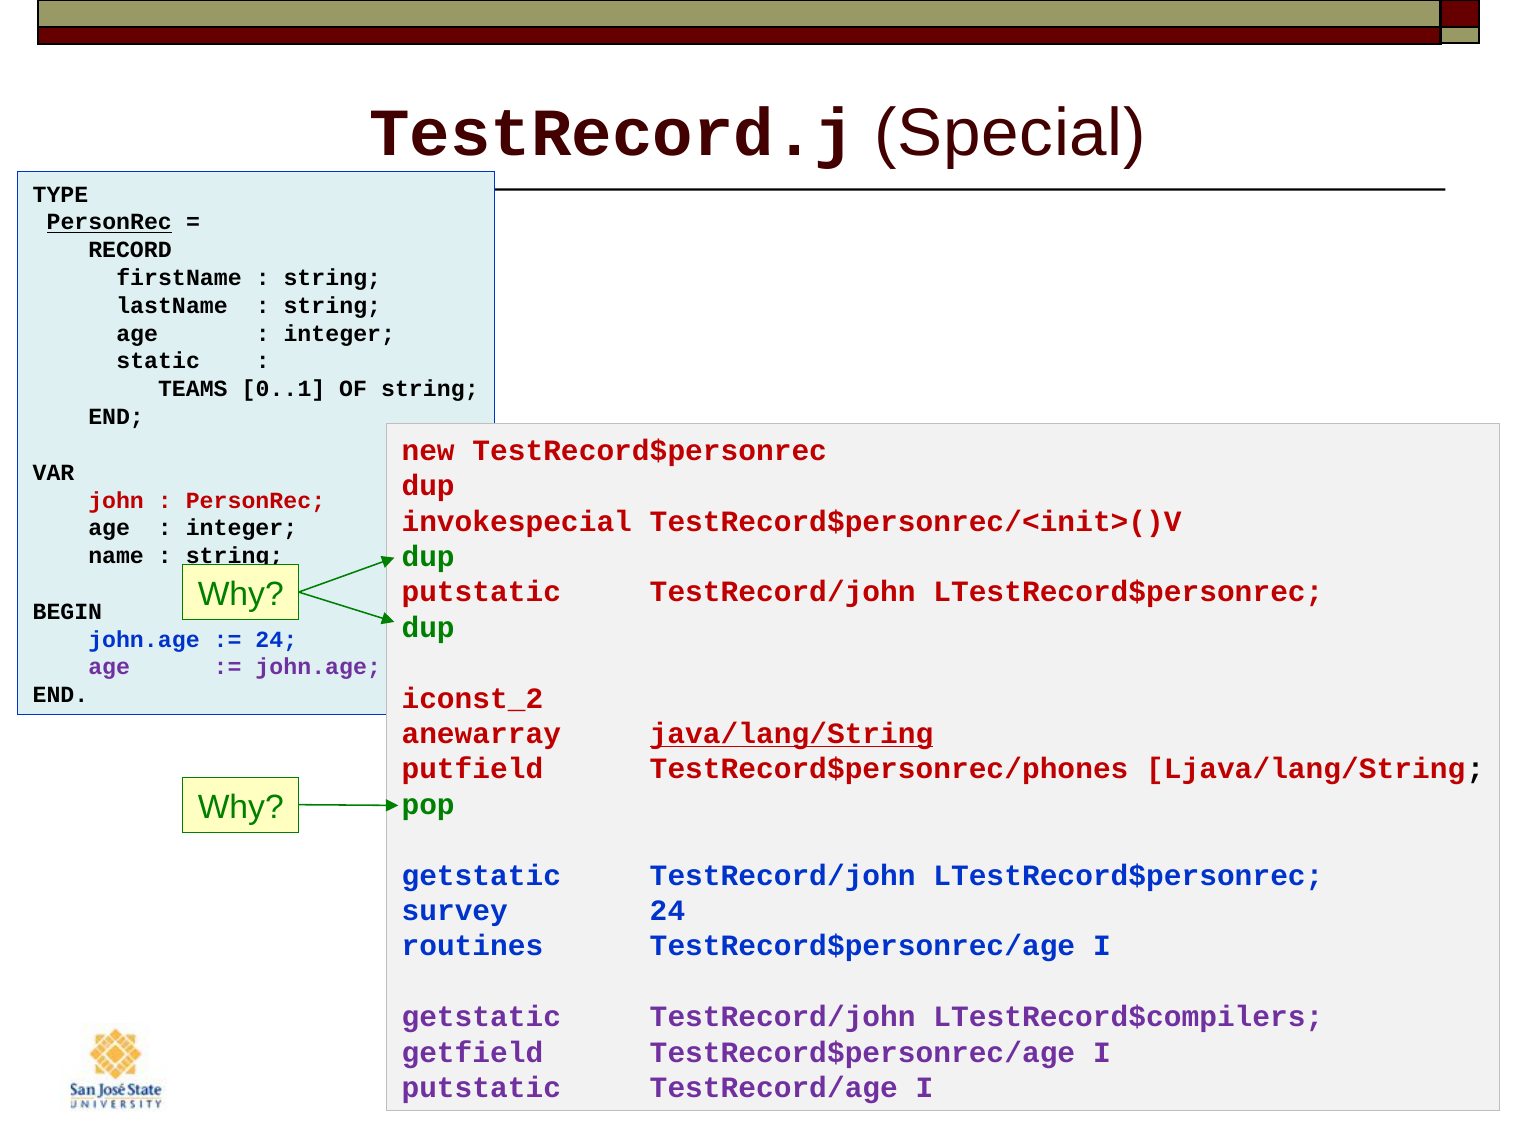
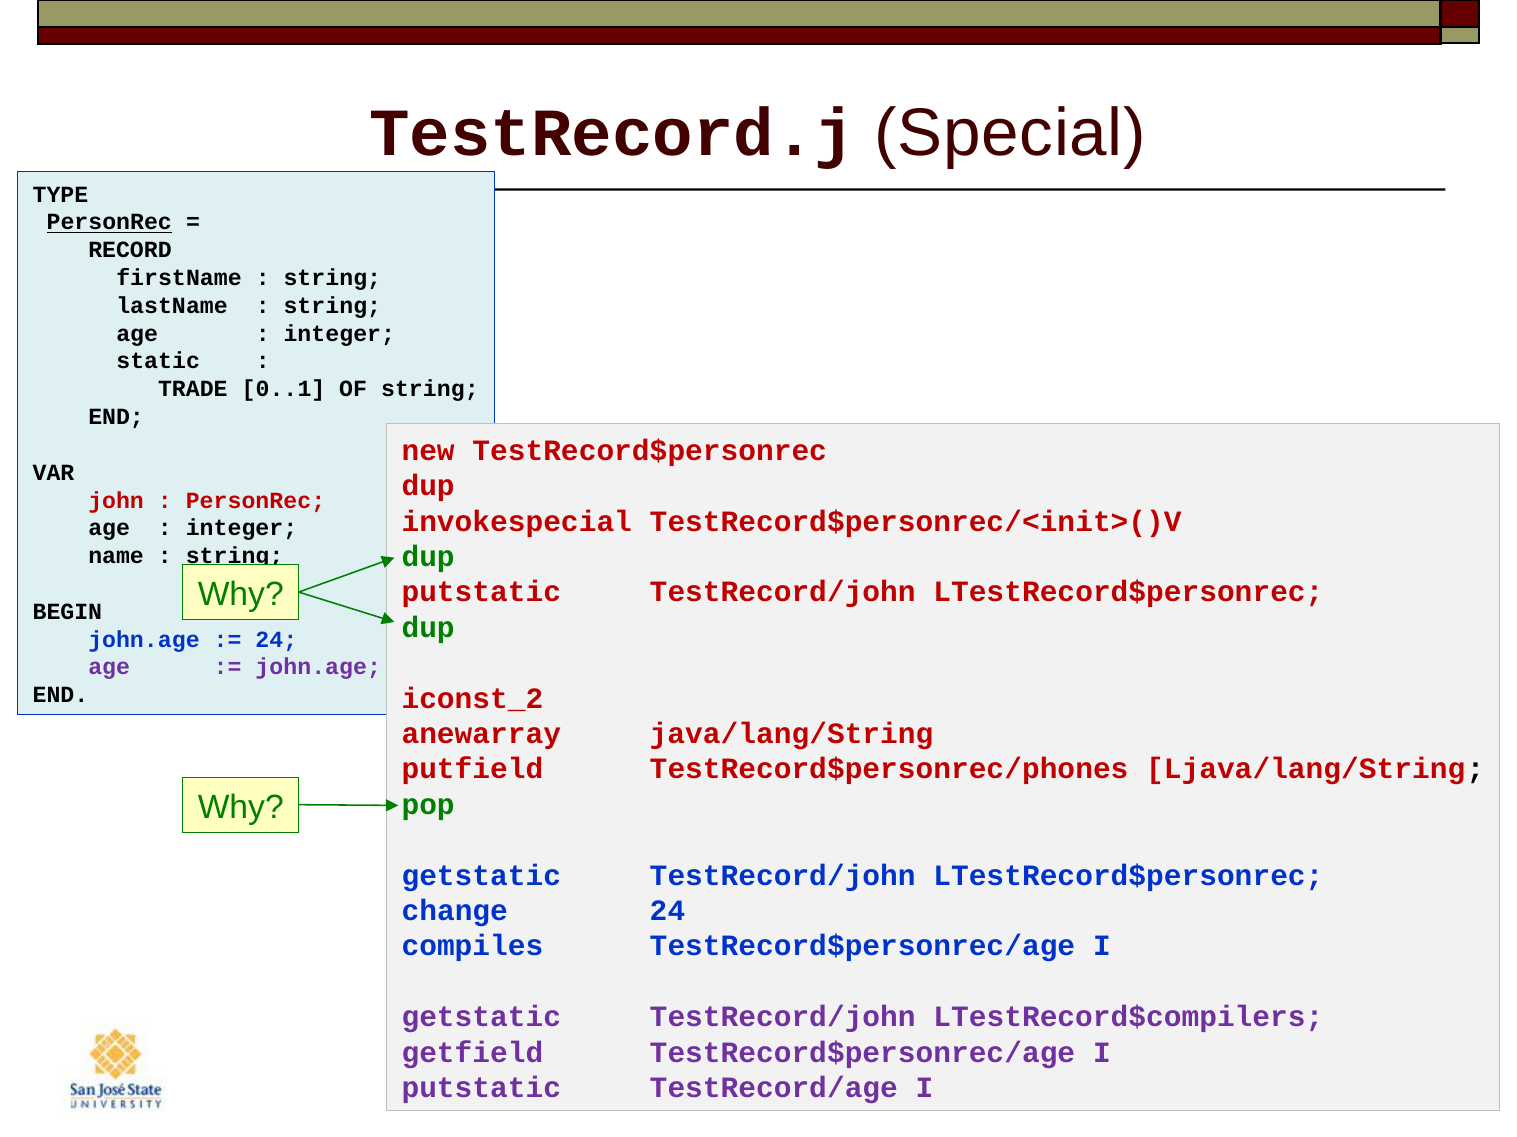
TEAMS: TEAMS -> TRADE (193, 389)
java/lang/String underline: present -> none (792, 734)
survey: survey -> change (455, 911)
routines: routines -> compiles (472, 947)
